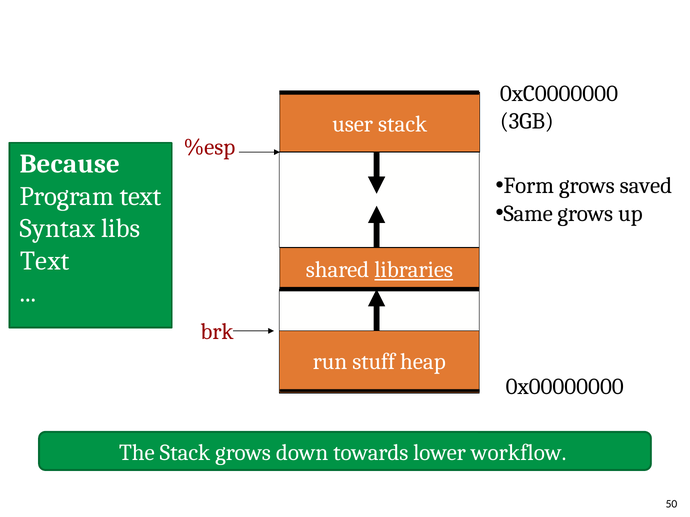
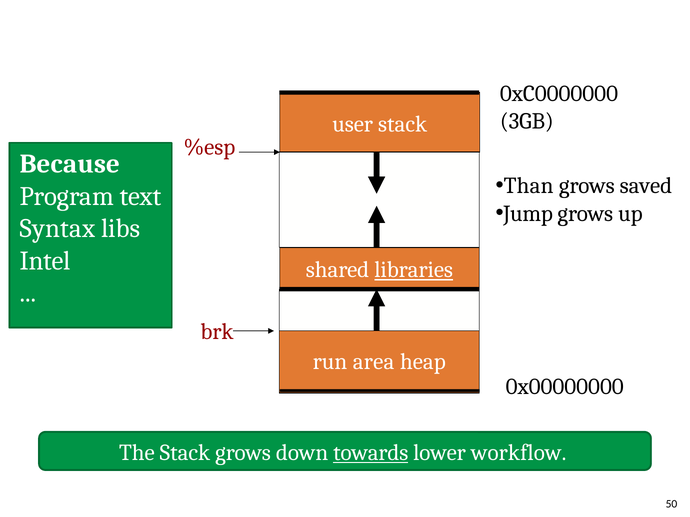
Form: Form -> Than (529, 186)
Same: Same -> Jump (528, 214)
Text: Text -> Intel (45, 261)
stuff: stuff -> area (374, 362)
towards underline: none -> present (371, 453)
